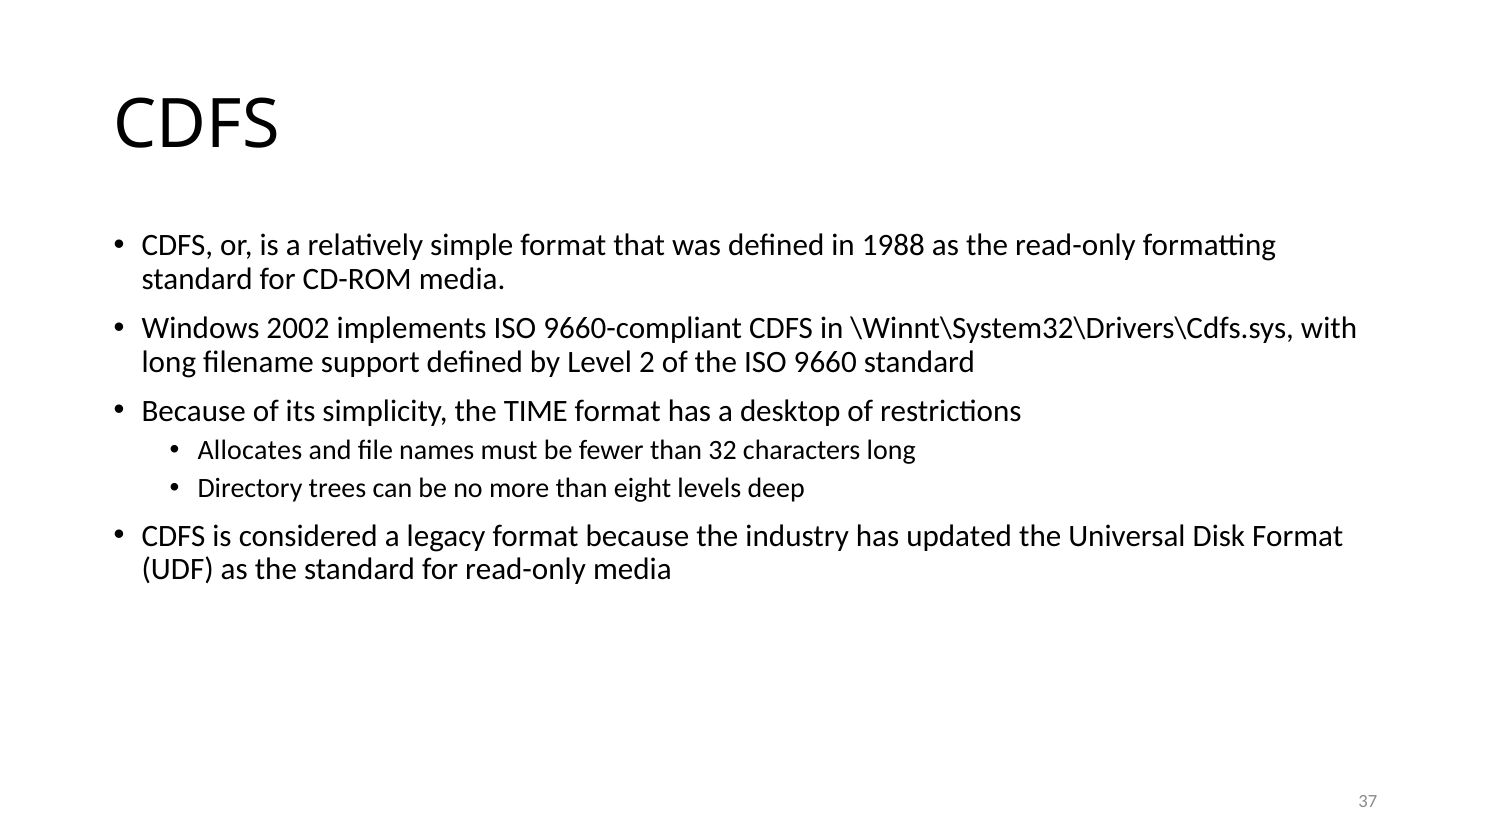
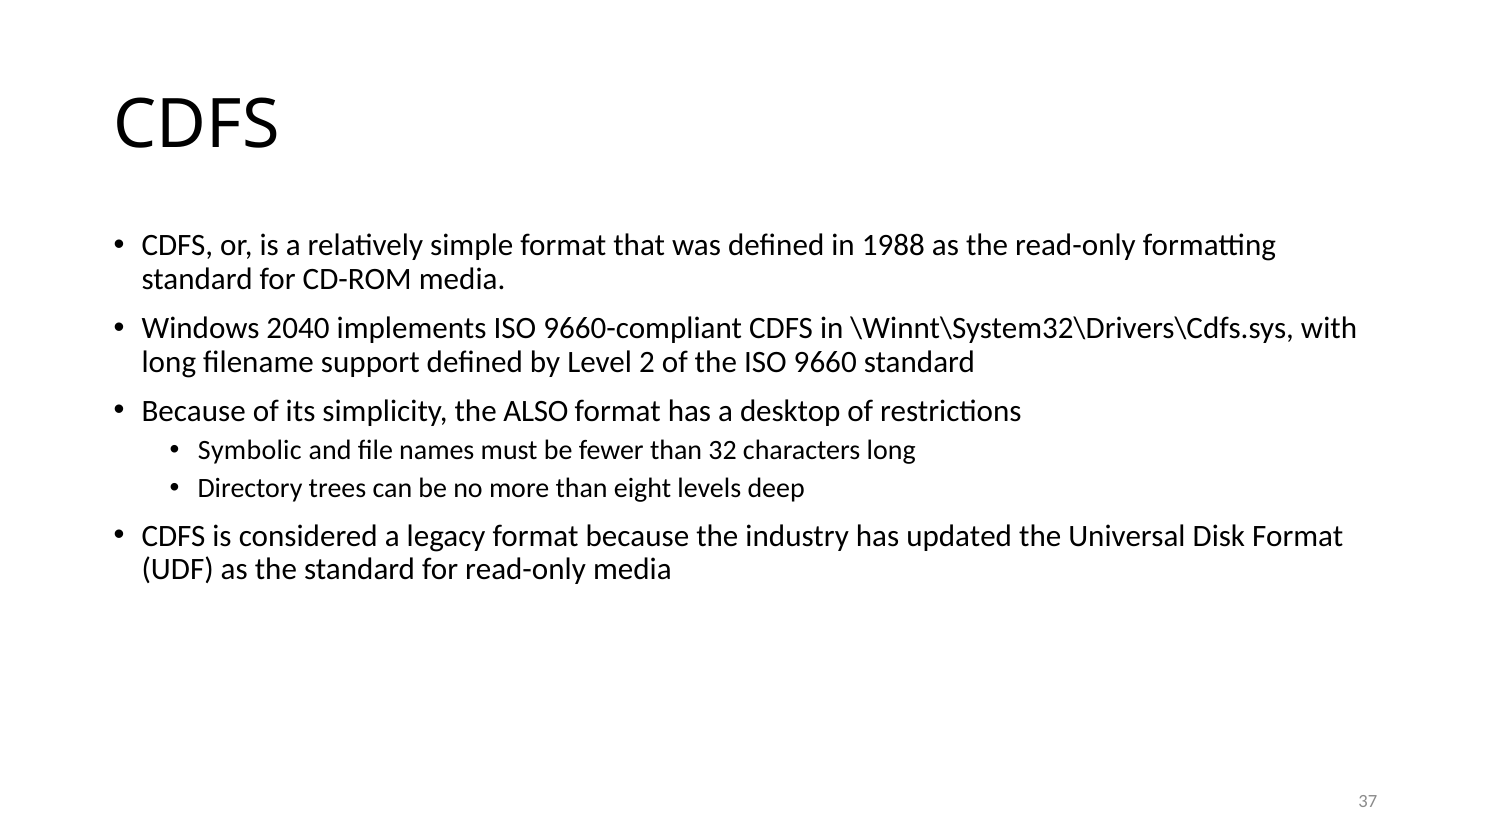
2002: 2002 -> 2040 (298, 328)
TIME: TIME -> ALSO (536, 411)
Allocates: Allocates -> Symbolic (250, 450)
